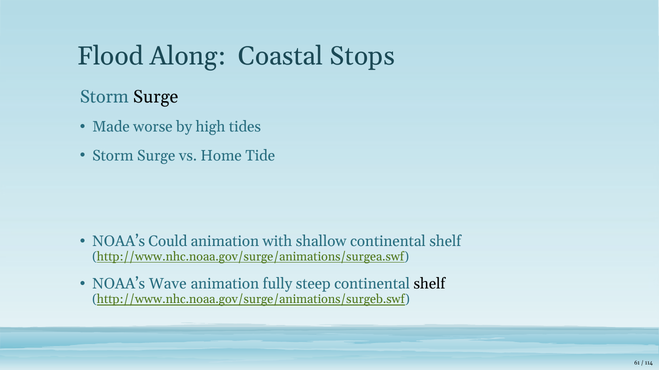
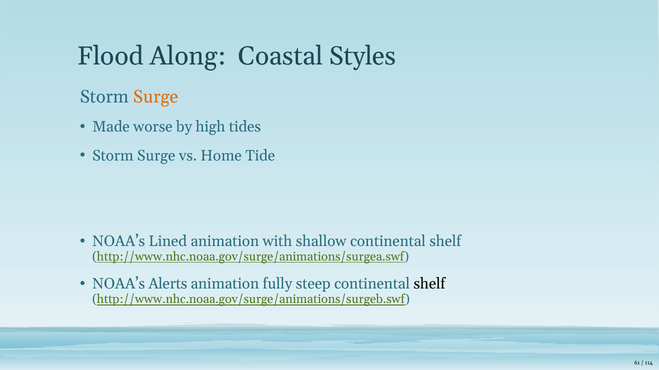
Stops: Stops -> Styles (363, 56)
Surge colour: black -> orange (156, 97)
Could: Could -> Lined (168, 242)
Wave: Wave -> Alerts (168, 285)
